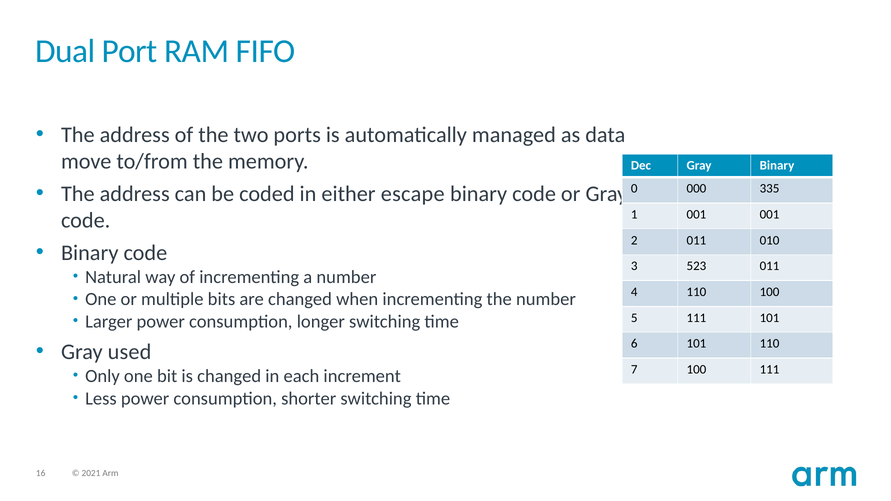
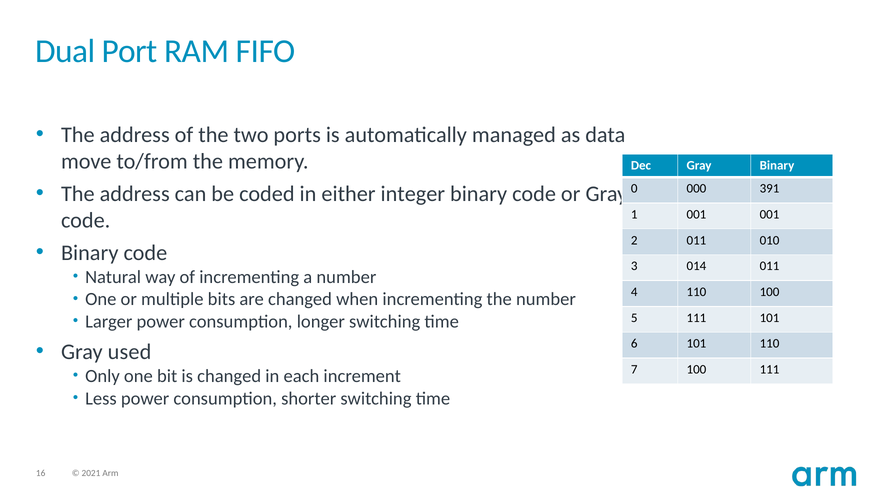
escape: escape -> integer (413, 194)
335: 335 -> 391 (770, 189)
523: 523 -> 014 (696, 266)
